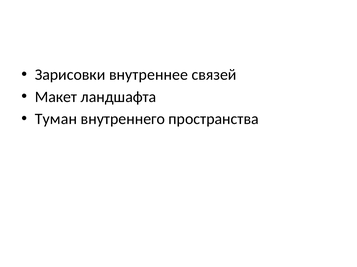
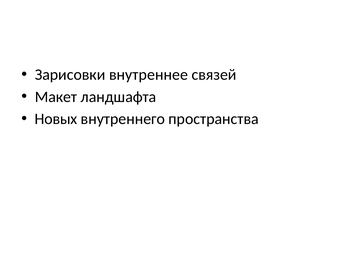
Туман: Туман -> Новых (56, 119)
